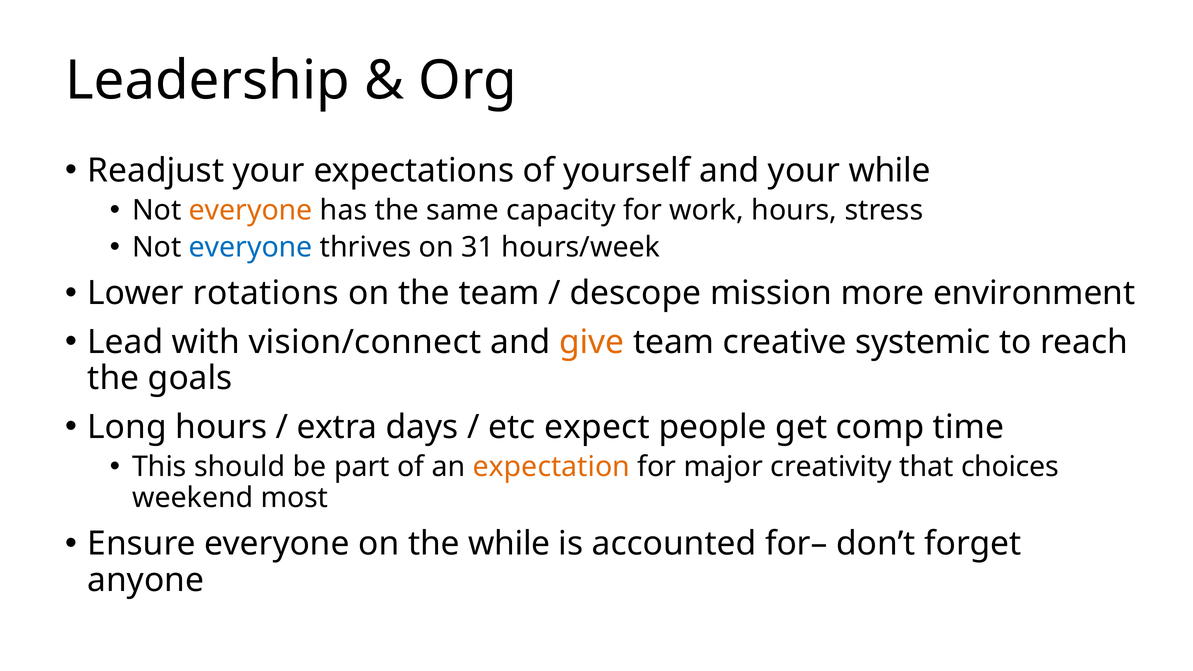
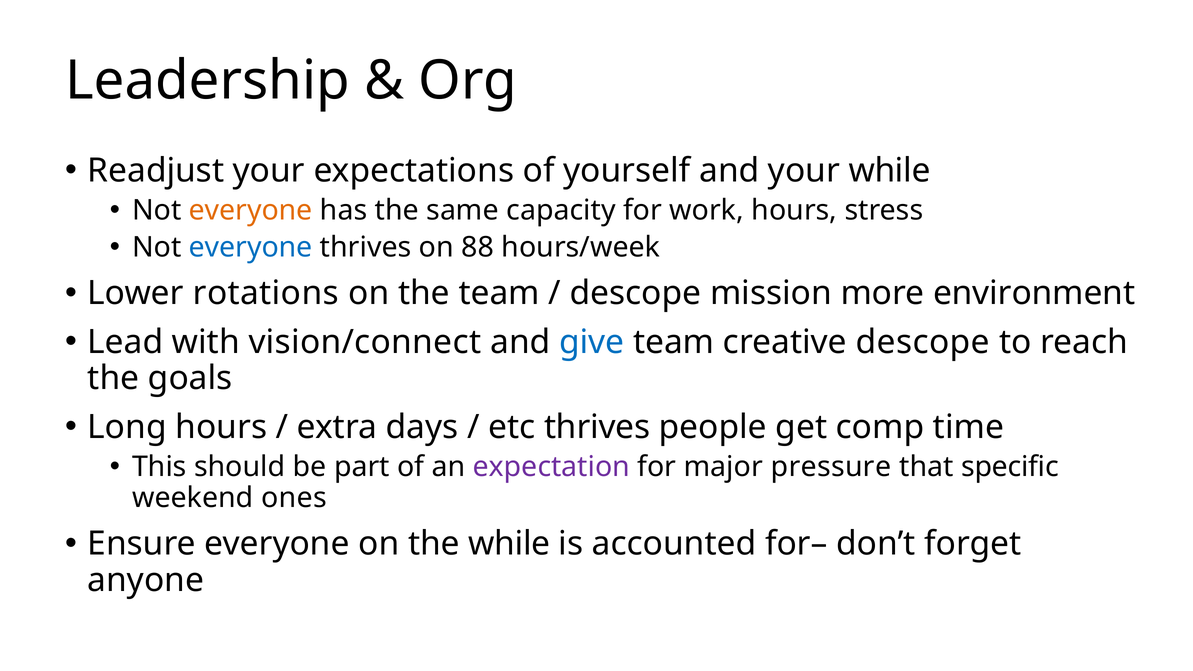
31: 31 -> 88 (478, 247)
give colour: orange -> blue (592, 342)
creative systemic: systemic -> descope (923, 342)
etc expect: expect -> thrives (597, 427)
expectation colour: orange -> purple (551, 467)
creativity: creativity -> pressure (831, 467)
choices: choices -> specific (1010, 467)
most: most -> ones (294, 498)
